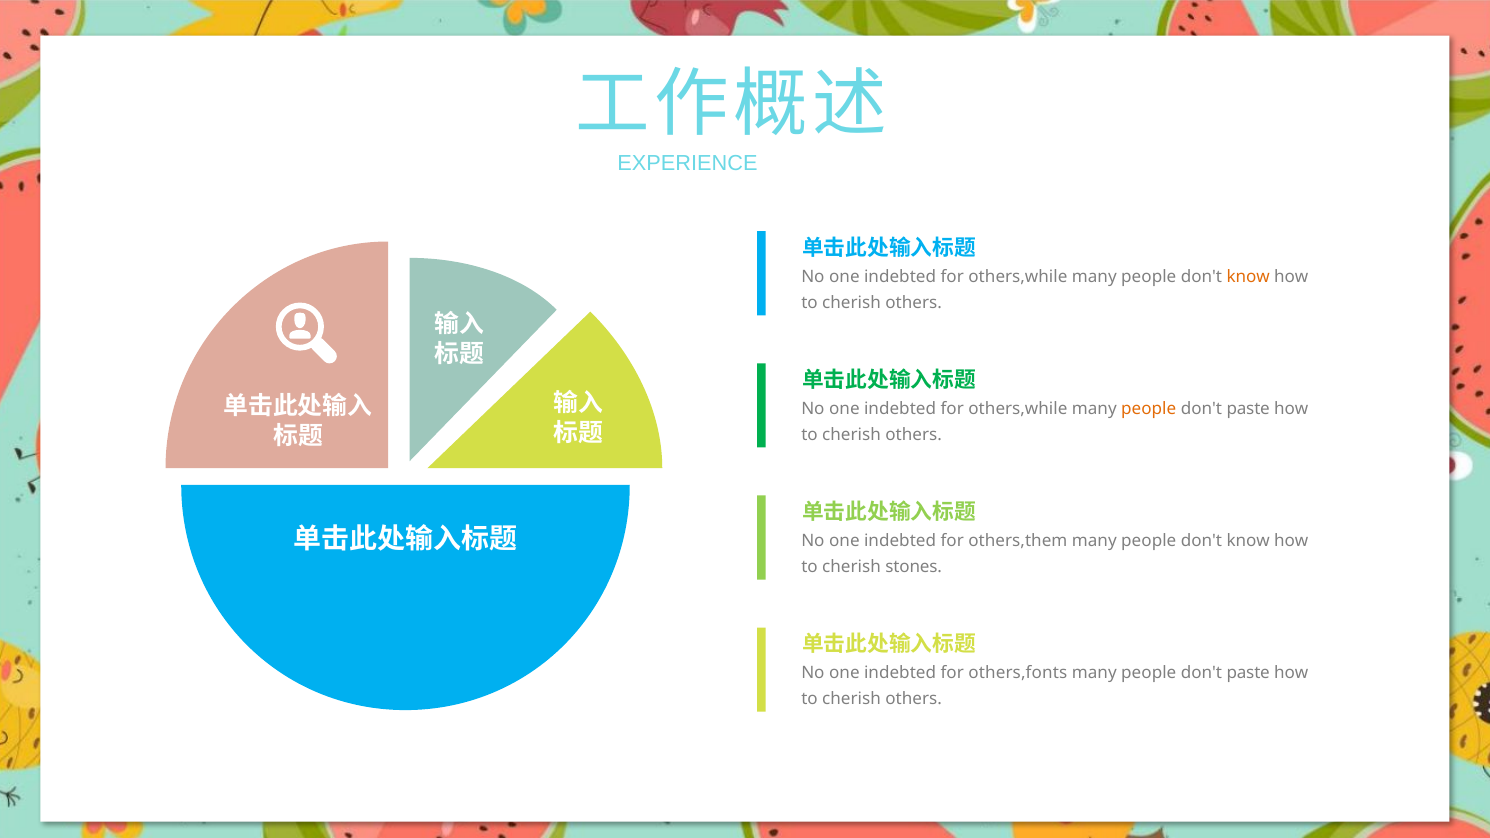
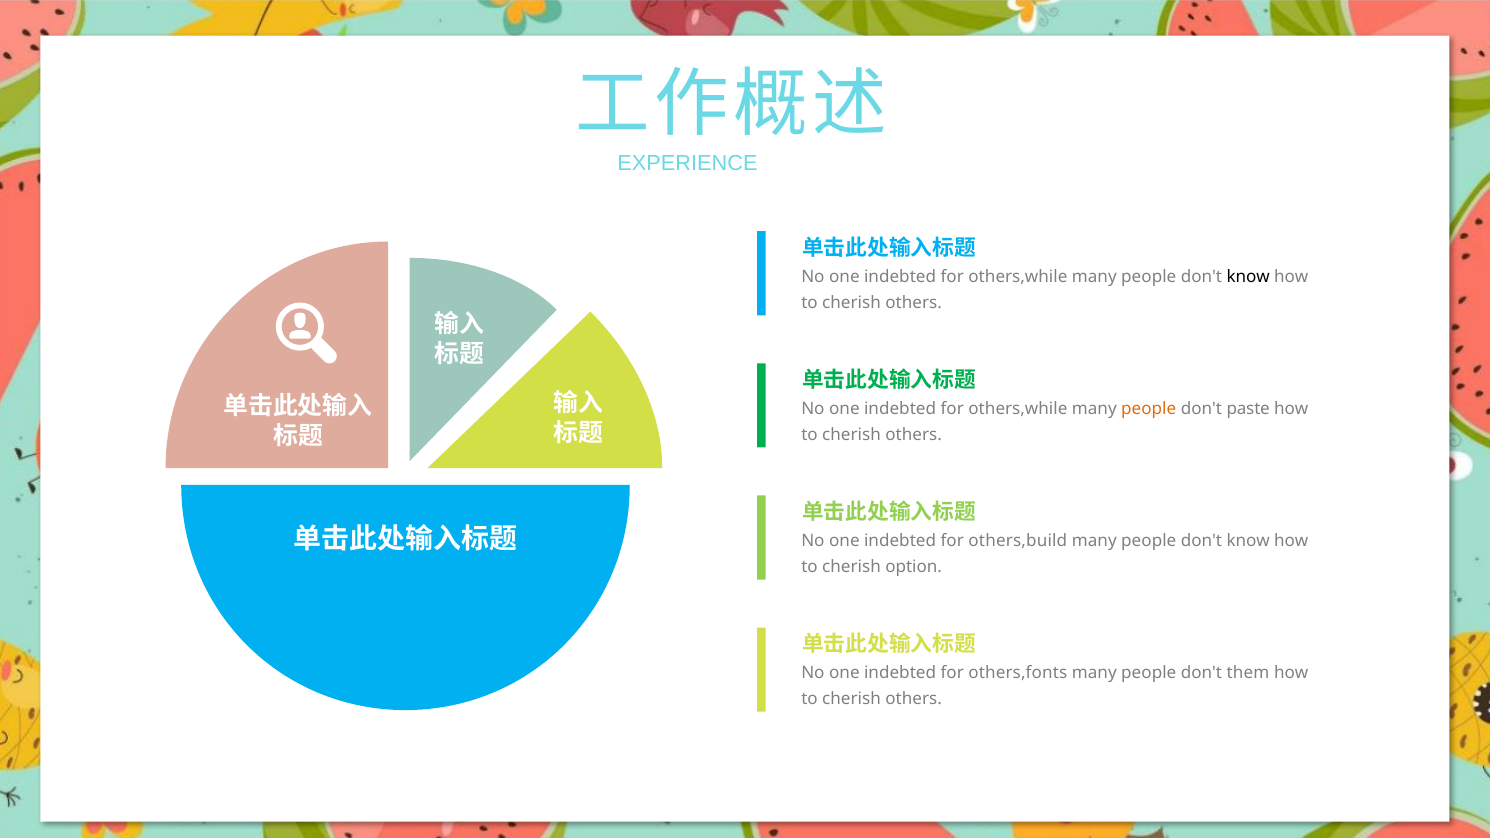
know colour: orange -> black (1248, 276)
others,them: others,them -> others,build (1018, 541)
stones: stones -> option (914, 567)
paste: paste -> them (1248, 673)
